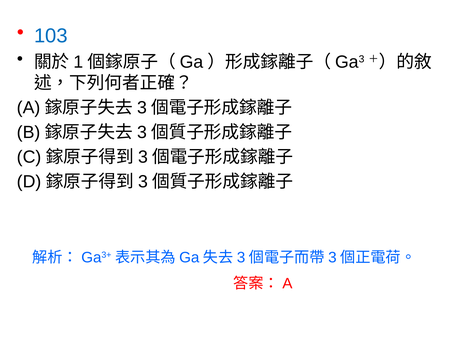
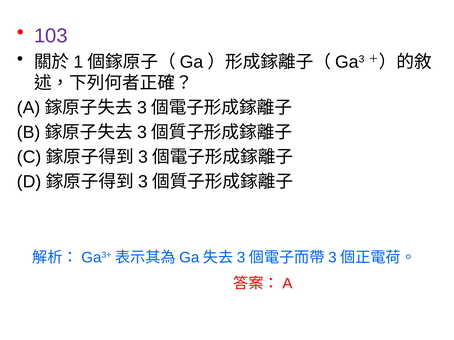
103 colour: blue -> purple (51, 36)
